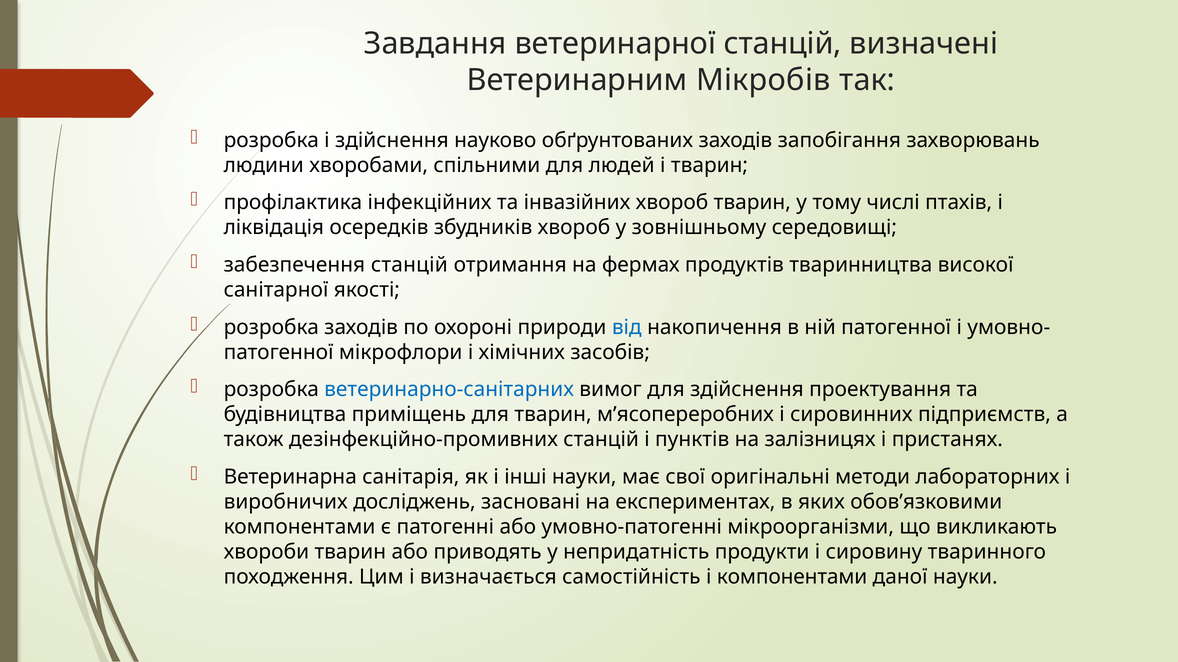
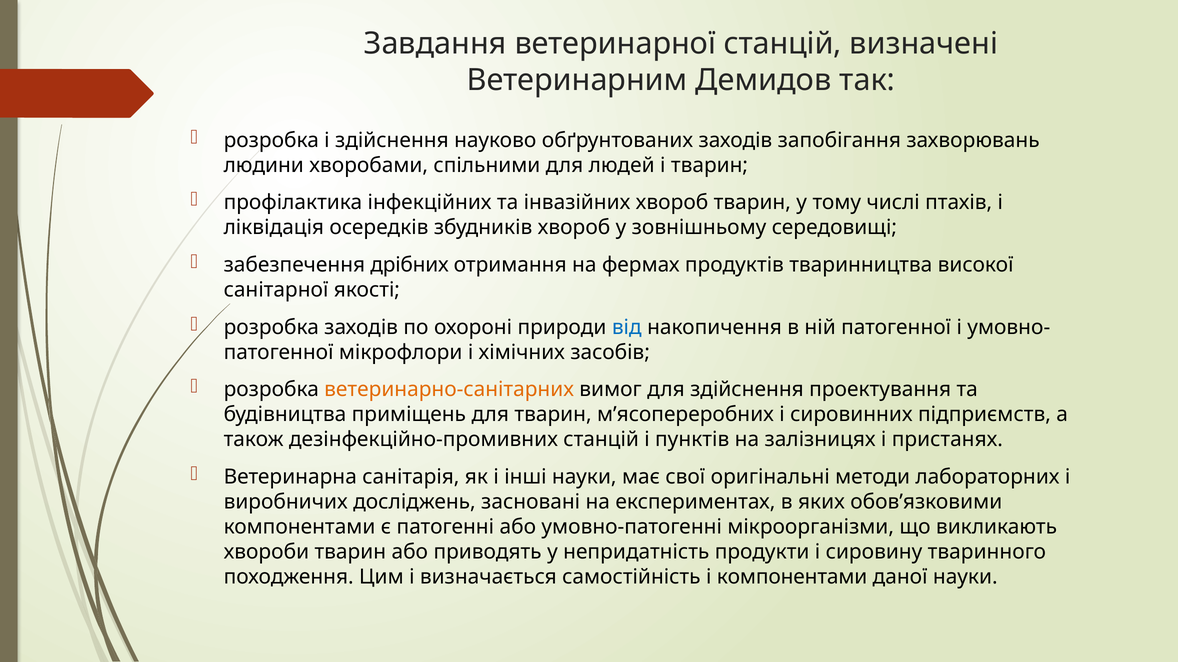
Мікробів: Мікробів -> Демидов (763, 80)
забезпечення станцій: станцій -> дрібних (410, 265)
ветеринарно-санітарних colour: blue -> orange (449, 390)
